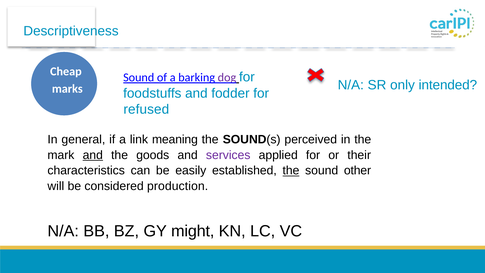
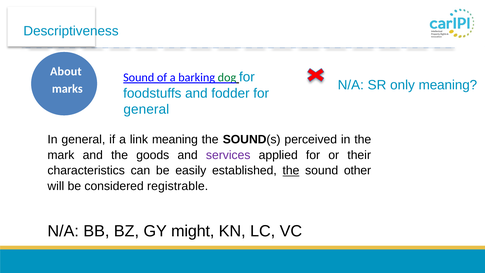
Cheap: Cheap -> About (66, 71)
dog colour: purple -> green (227, 78)
only intended: intended -> meaning (448, 85)
refused: refused -> general (146, 109)
and underline: present -> none (93, 155)
production: production -> registrable (178, 186)
